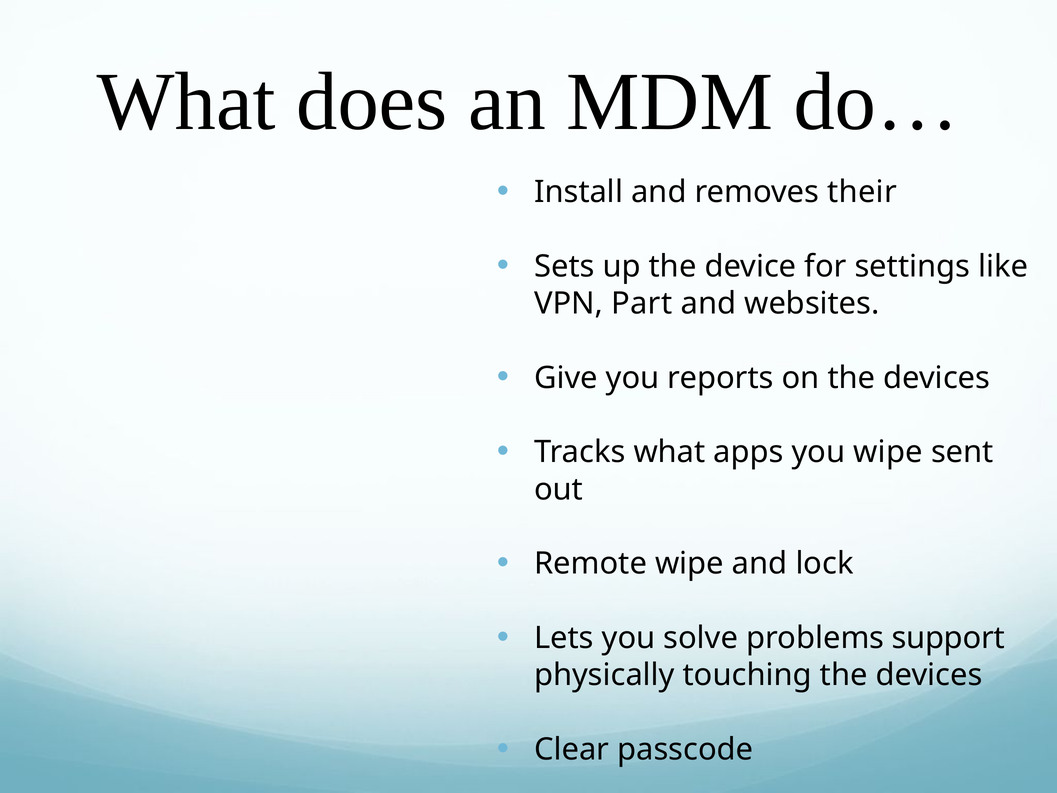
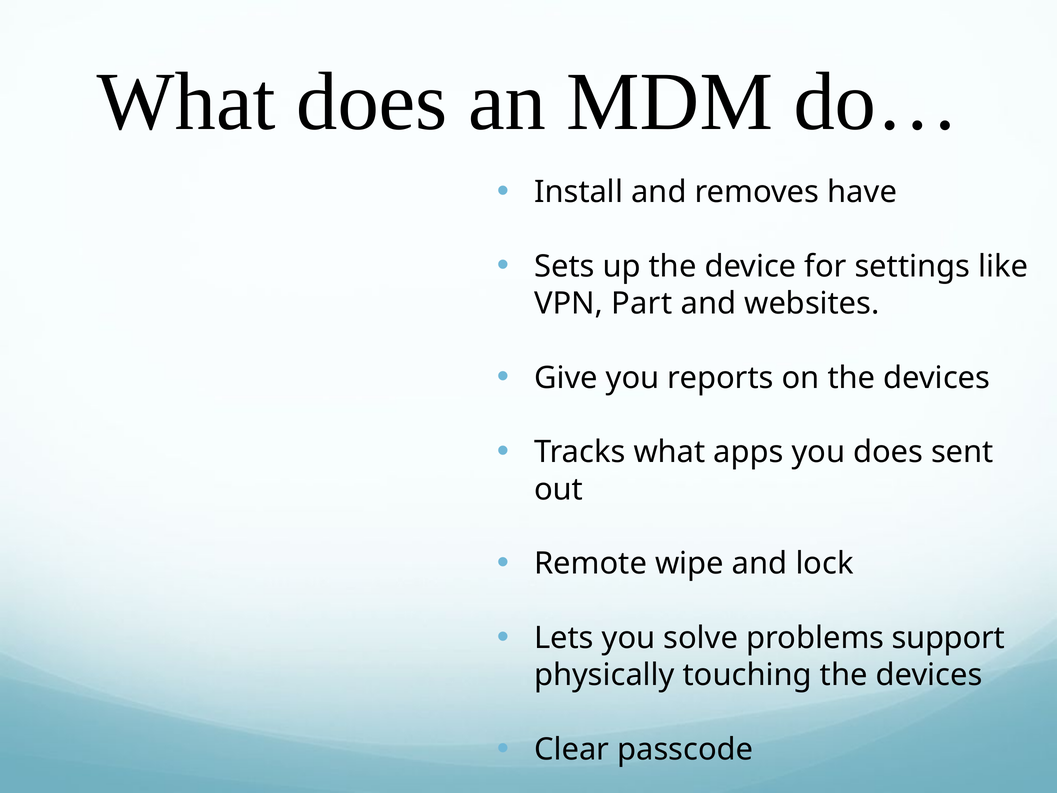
their: their -> have (862, 192)
you wipe: wipe -> does (888, 452)
